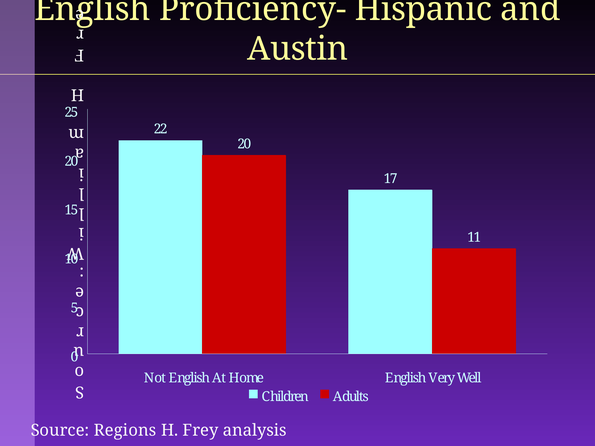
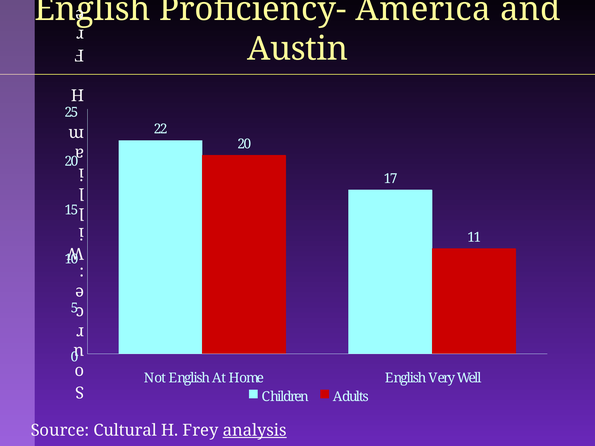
Hispanic: Hispanic -> America (423, 9)
Regions: Regions -> Cultural (125, 431)
analysis underline: none -> present (255, 431)
